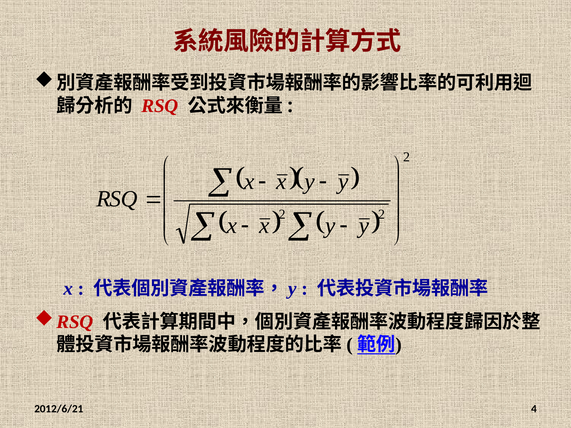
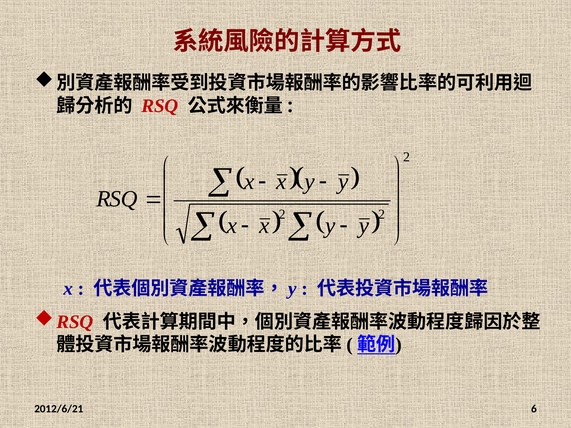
4: 4 -> 6 (534, 409)
